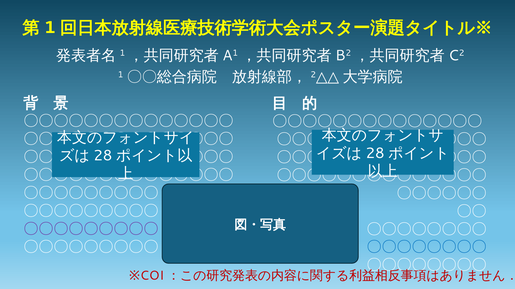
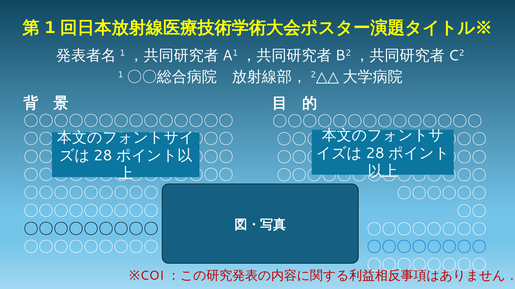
〇〇〇〇〇〇〇〇〇 colour: purple -> black (91, 229)
